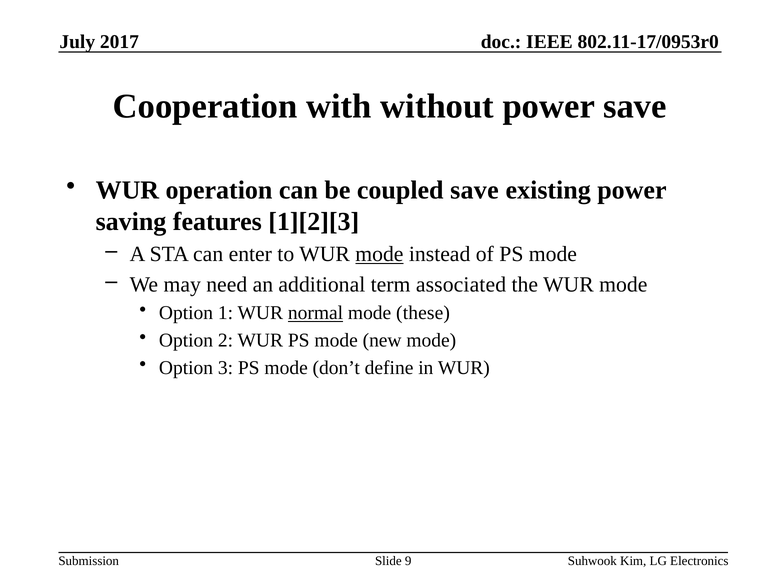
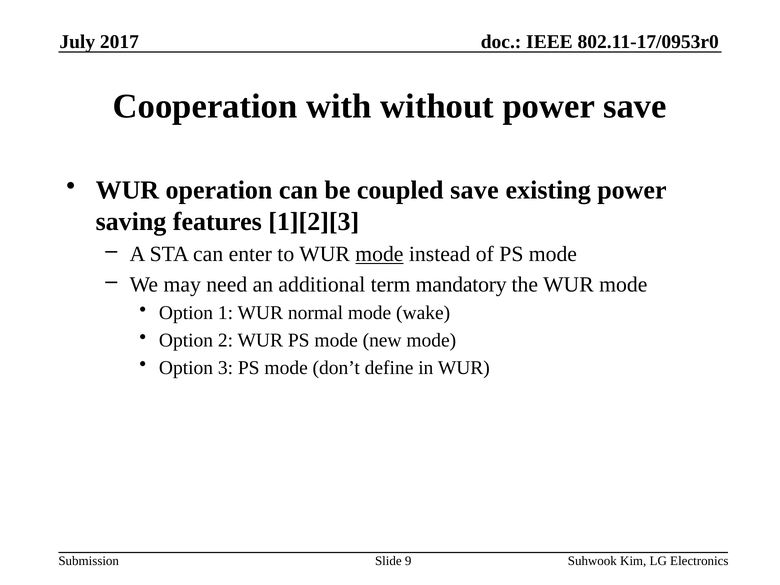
associated: associated -> mandatory (461, 285)
normal underline: present -> none (316, 313)
these: these -> wake (423, 313)
